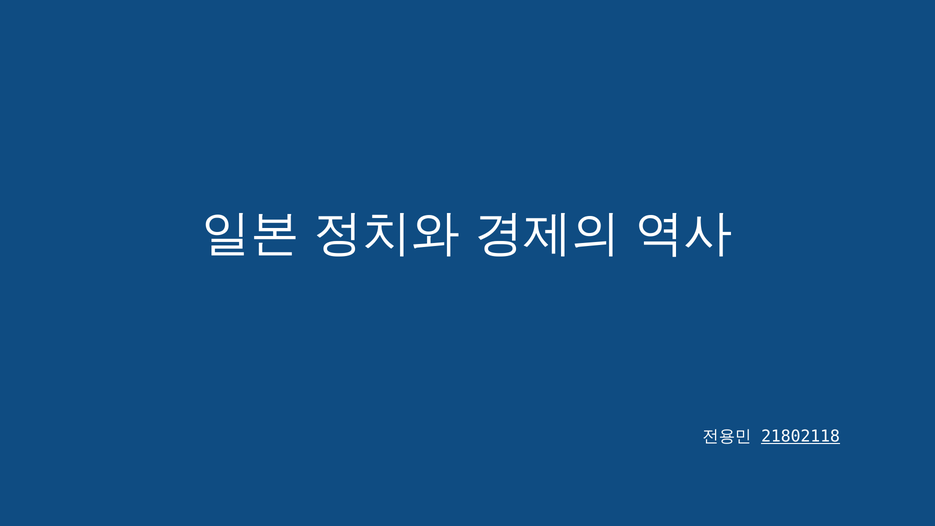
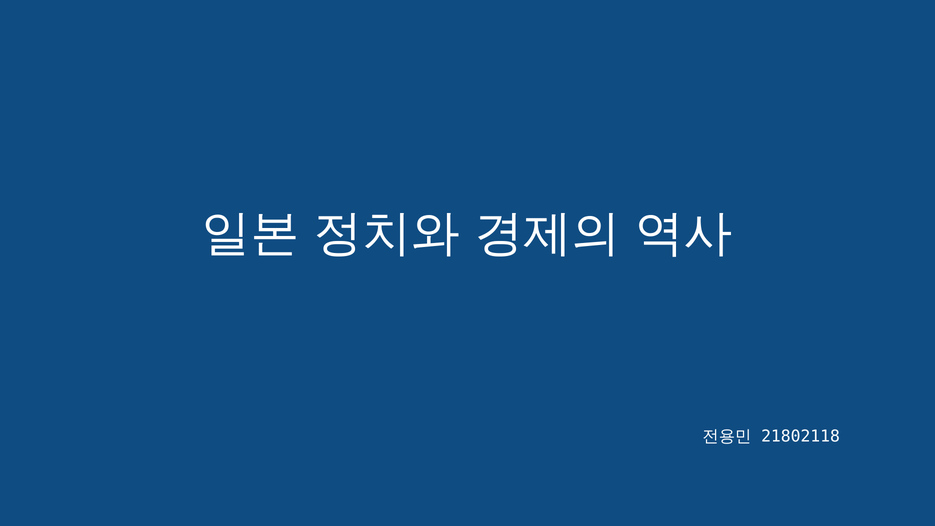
21802118 underline: present -> none (801, 436)
